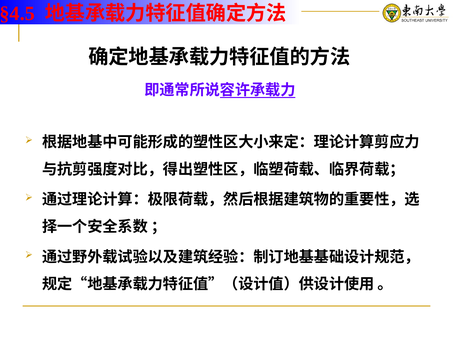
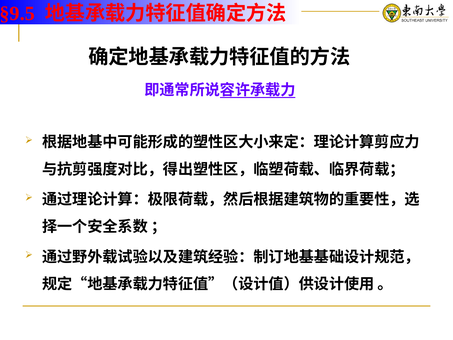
§4.5: §4.5 -> §9.5 (17, 14)
